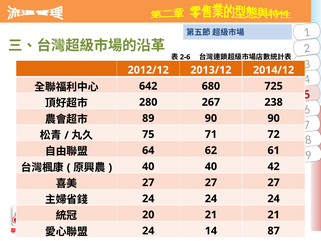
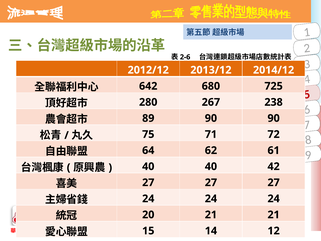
24: 24 -> 15 (148, 231)
87: 87 -> 12 (274, 231)
